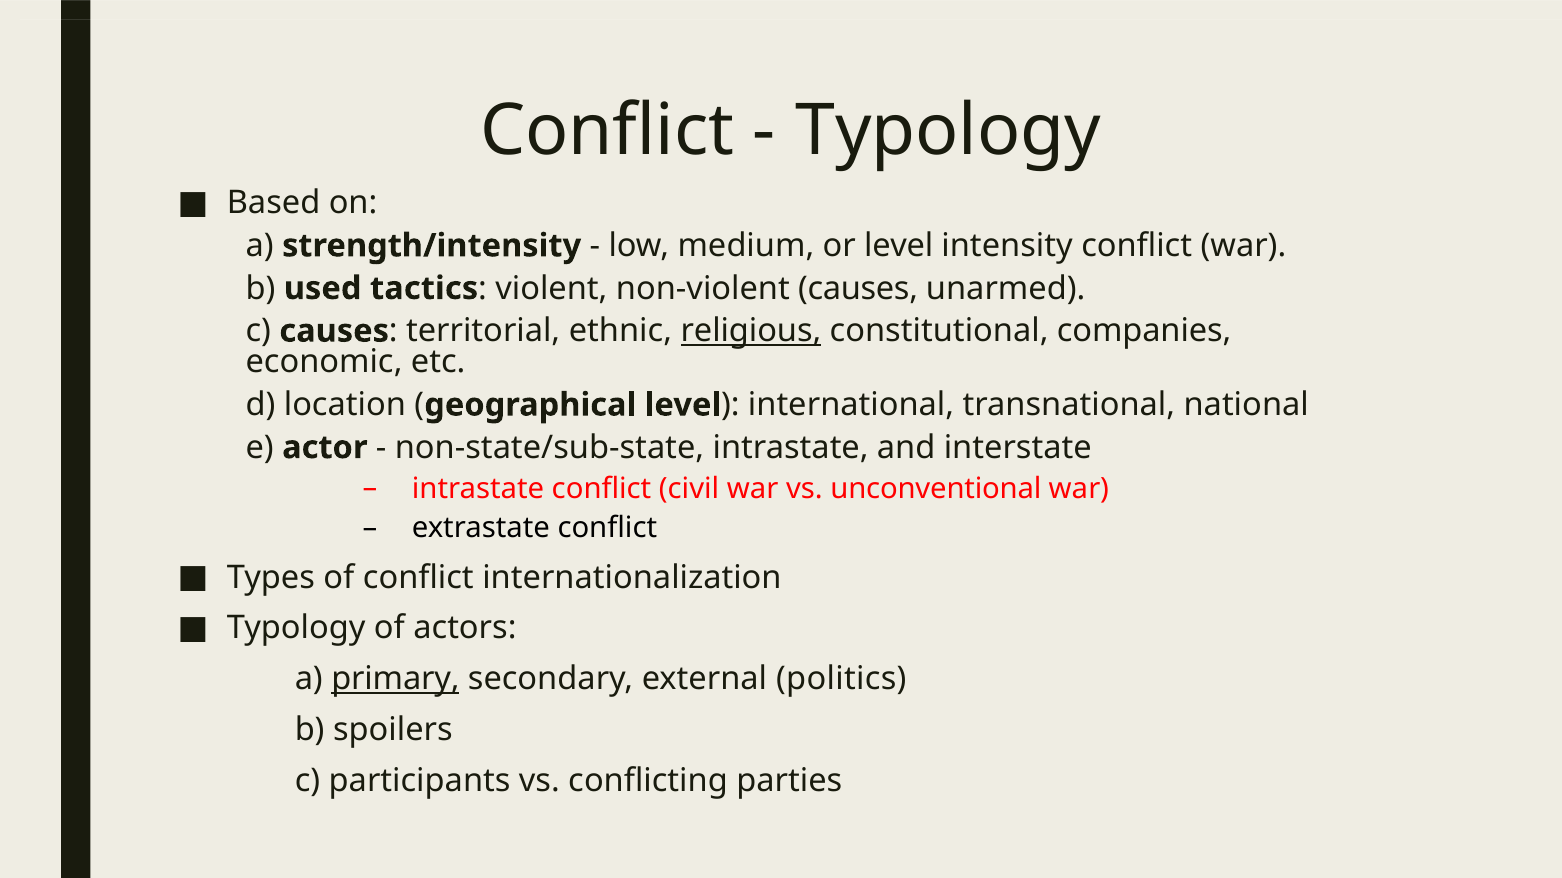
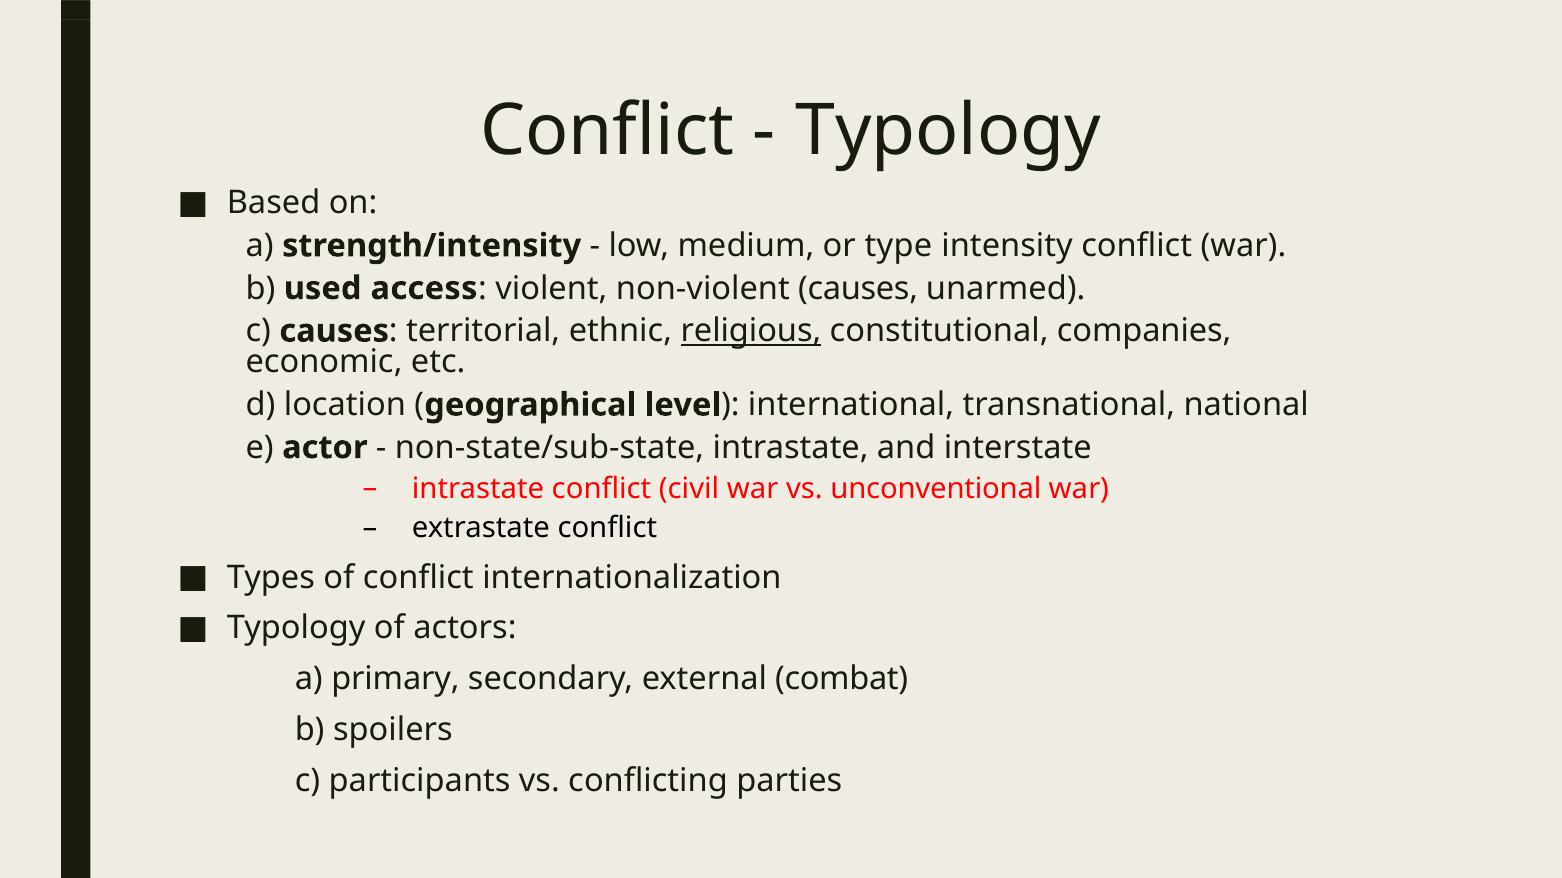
or level: level -> type (898, 246)
tactics: tactics -> access (424, 289)
primary underline: present -> none (395, 679)
politics: politics -> combat (842, 679)
